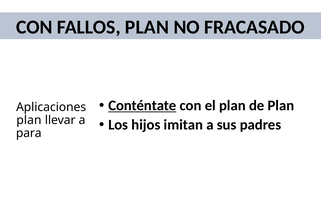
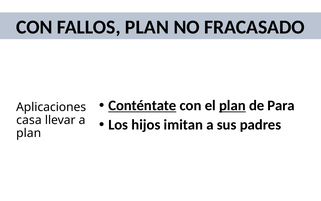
plan underline: none -> present (232, 105)
de Plan: Plan -> Para (281, 105)
plan: plan -> casa (29, 120)
para: para -> plan (29, 133)
